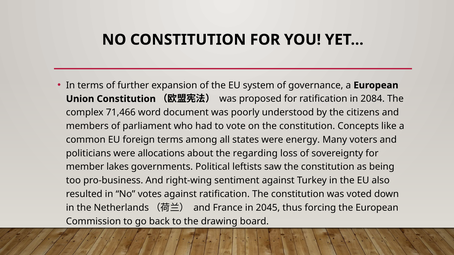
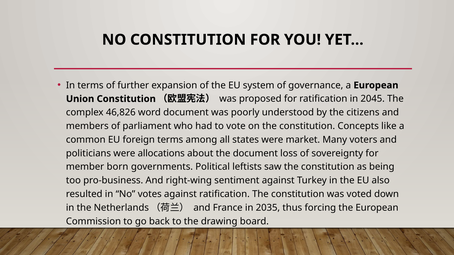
2084: 2084 -> 2045 (373, 99)
71,466: 71,466 -> 46,826 (121, 113)
energy: energy -> market (303, 140)
the regarding: regarding -> document (255, 153)
lakes: lakes -> born (118, 167)
2045: 2045 -> 2035 (268, 208)
